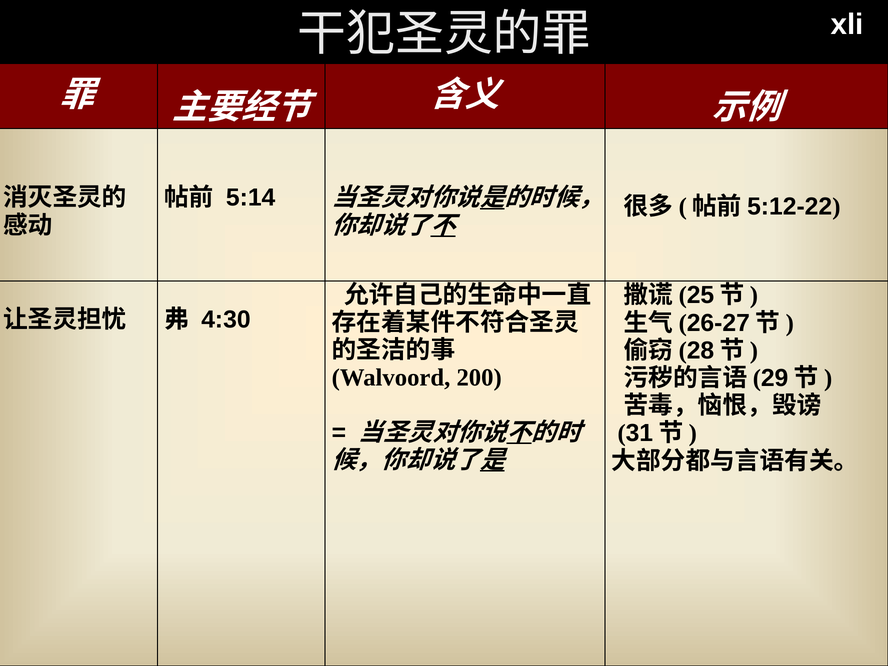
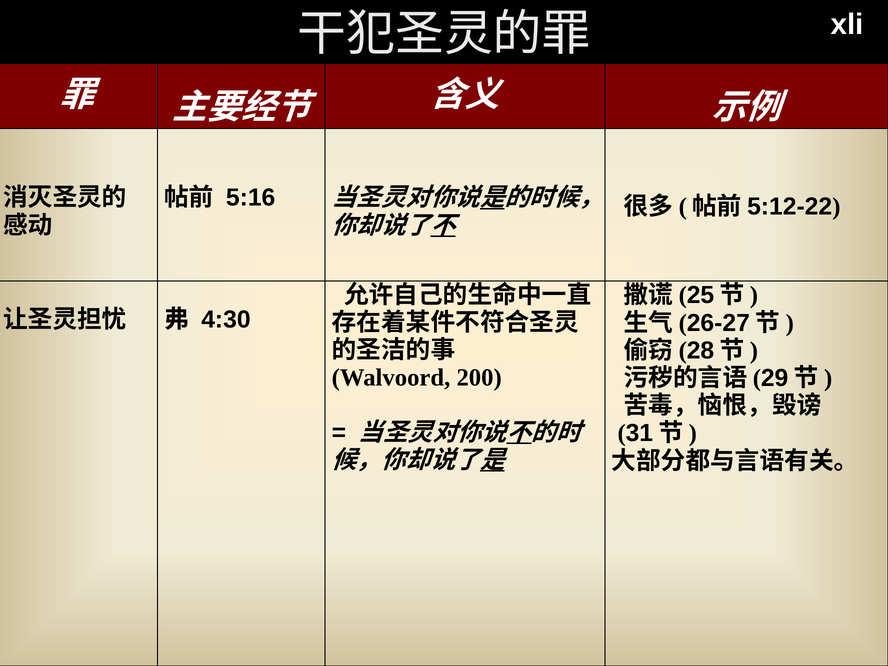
5:14: 5:14 -> 5:16 (251, 198)
